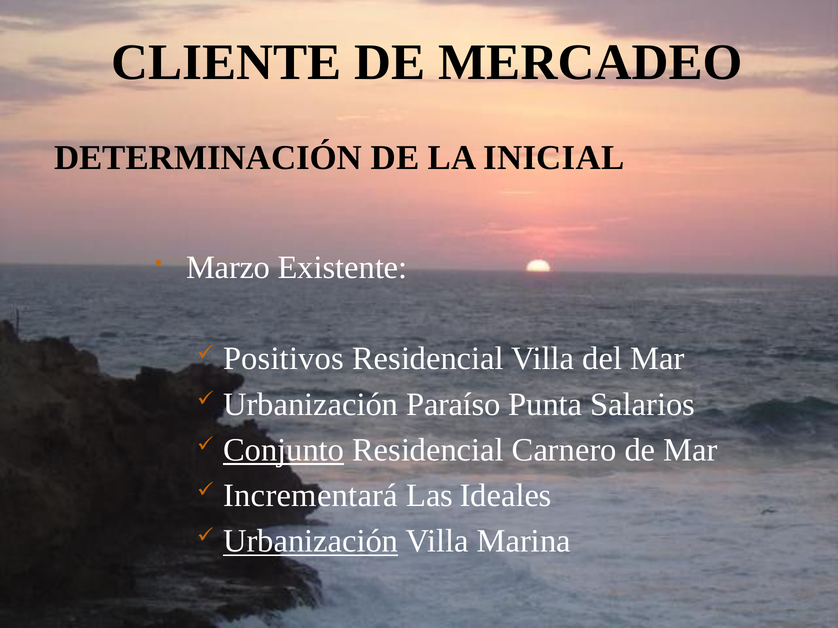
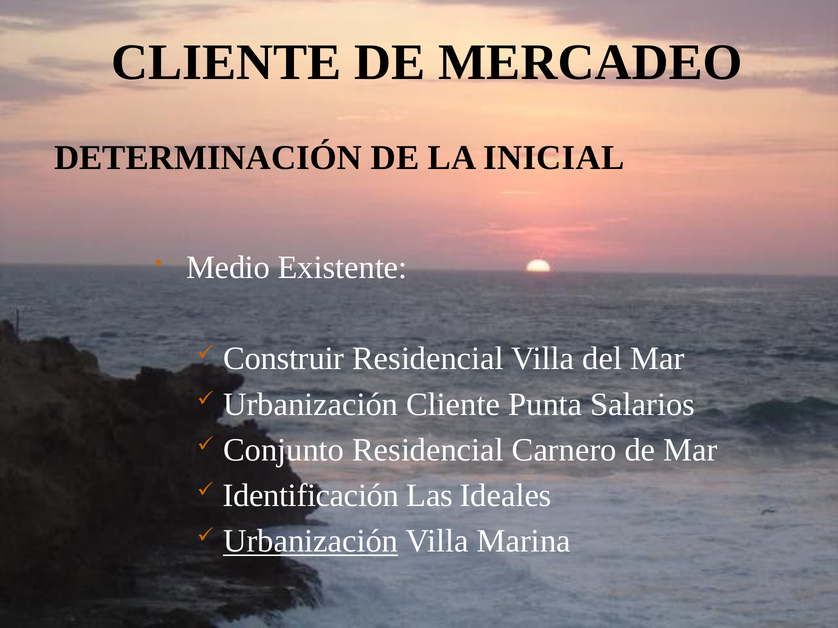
Marzo: Marzo -> Medio (228, 268)
Positivos: Positivos -> Construir (284, 359)
Urbanización Paraíso: Paraíso -> Cliente (453, 405)
Conjunto underline: present -> none (284, 450)
Incrementará: Incrementará -> Identificación (311, 496)
